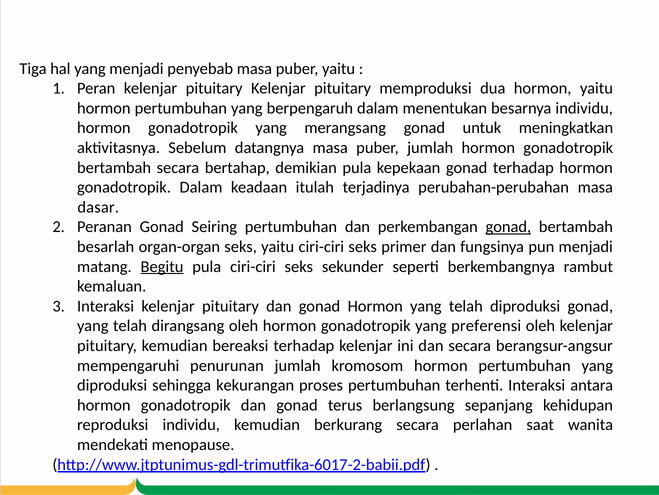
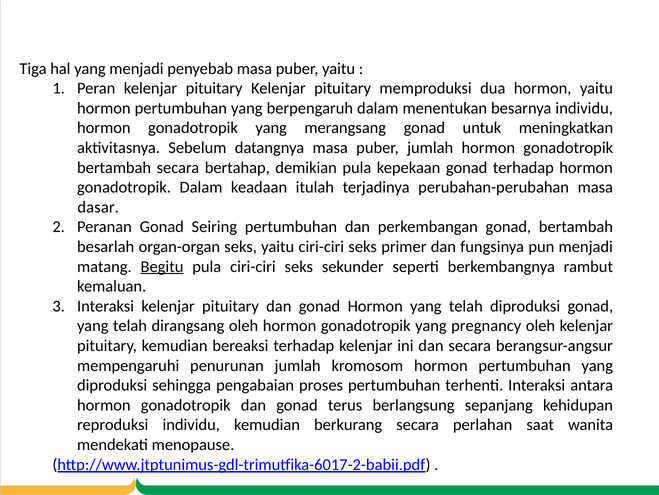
gonad underline: present -> none (508, 227)
preferensi: preferensi -> pregnancy (486, 325)
kekurangan: kekurangan -> pengabaian (255, 385)
